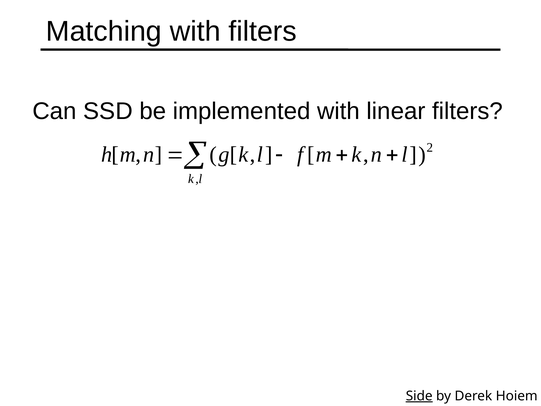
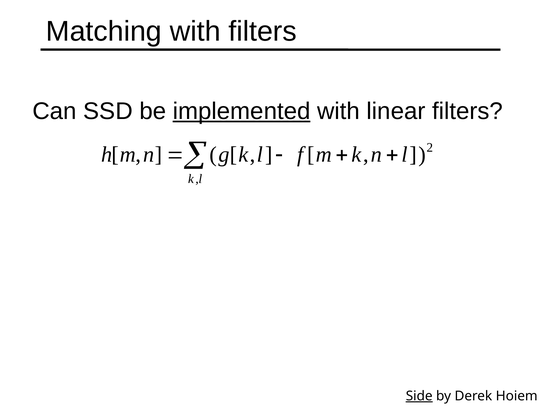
implemented underline: none -> present (242, 111)
